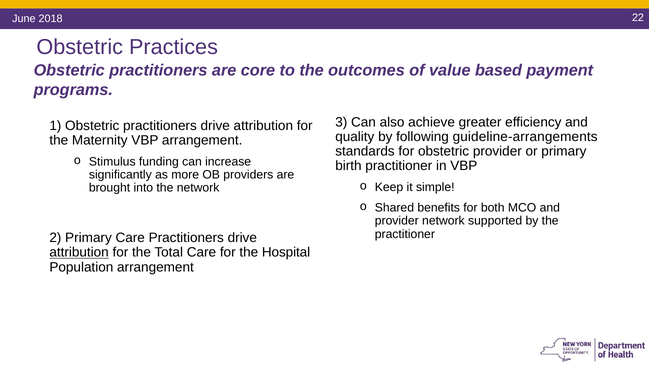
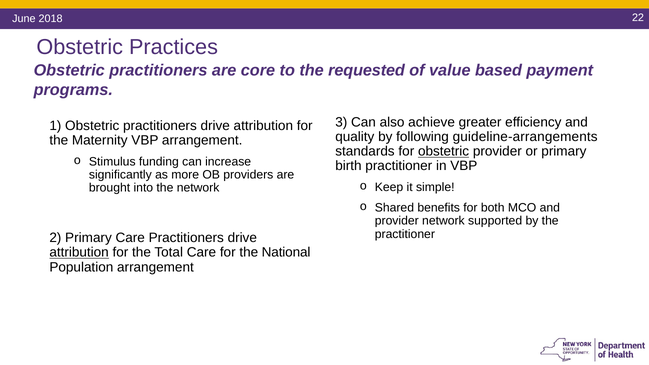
outcomes: outcomes -> requested (367, 71)
obstetric underline: none -> present (444, 151)
Hospital: Hospital -> National (286, 253)
